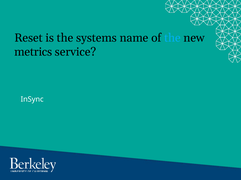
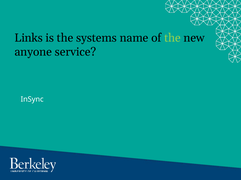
Reset: Reset -> Links (29, 38)
the colour: light blue -> light green (173, 38)
metrics: metrics -> anyone (33, 52)
